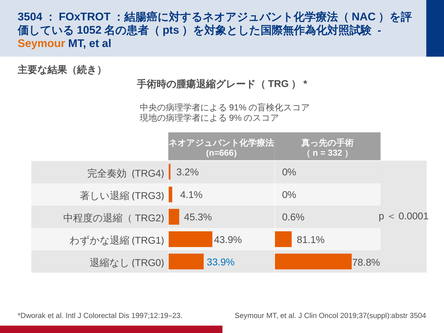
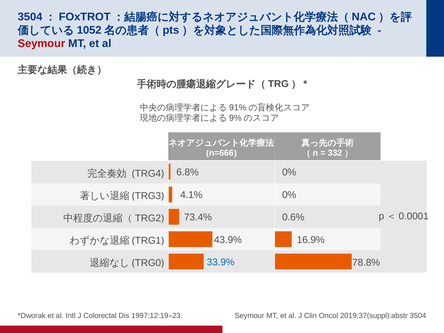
Seymour colour: orange -> red (41, 44)
3.2%: 3.2% -> 6.8% (188, 172)
45.3%: 45.3% -> 73.4% (198, 217)
81.1%: 81.1% -> 16.9% (311, 240)
